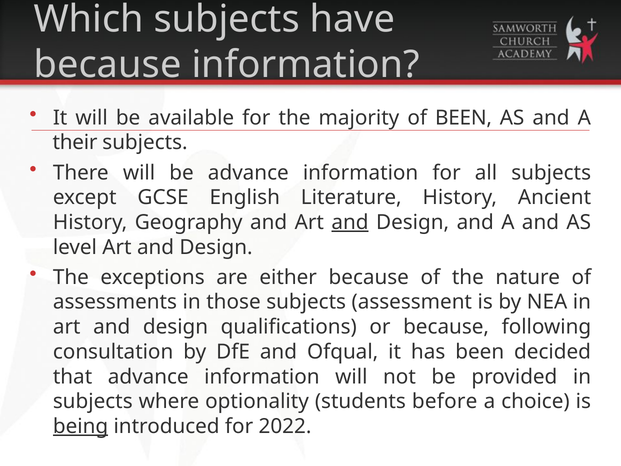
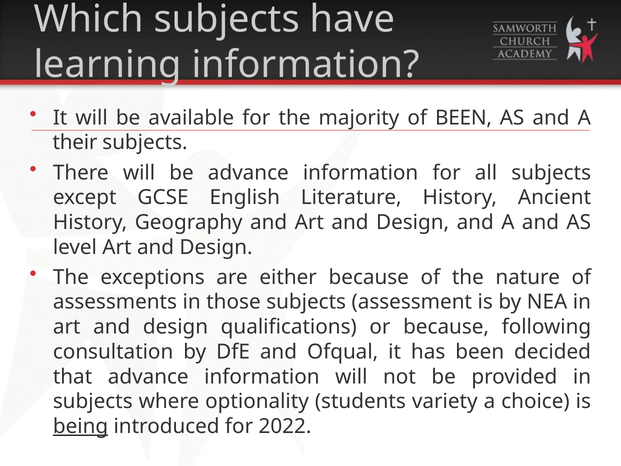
because: because -> learning (108, 64)
and underline: present -> none (350, 222)
before: before -> variety (445, 401)
